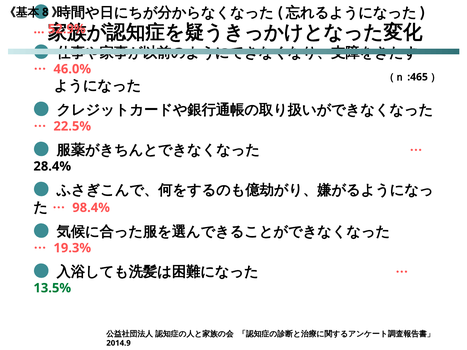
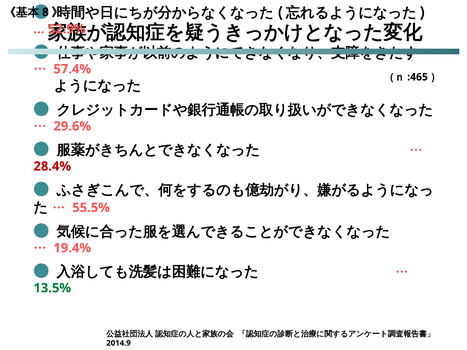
46.0%: 46.0% -> 57.4% (72, 69)
22.5%: 22.5% -> 29.6% (72, 126)
28.4% colour: black -> red (52, 166)
98.4%: 98.4% -> 55.5% (91, 208)
19.3%: 19.3% -> 19.4% (72, 248)
